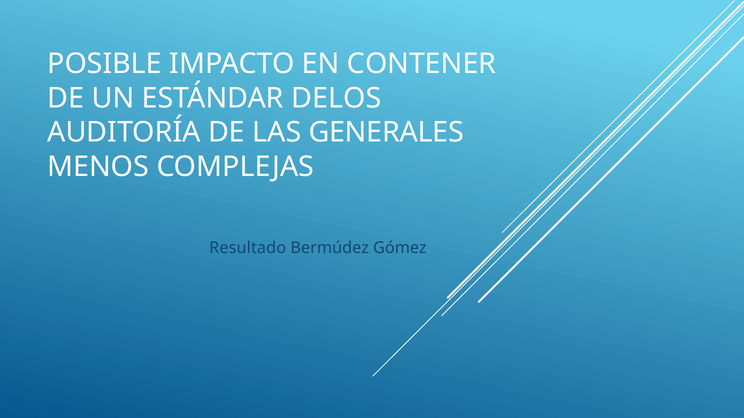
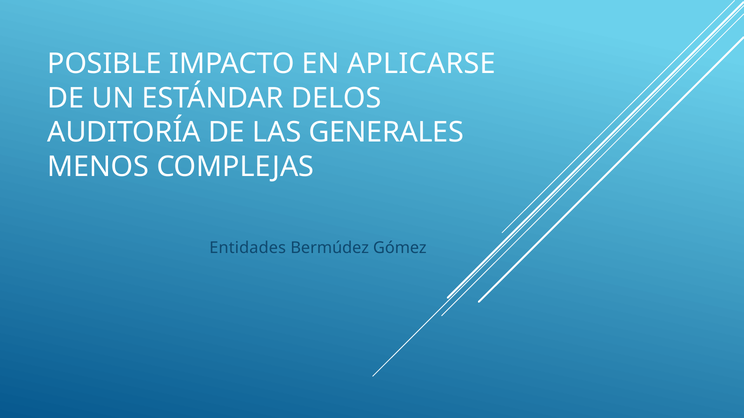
CONTENER: CONTENER -> APLICARSE (421, 64)
Resultado: Resultado -> Entidades (248, 248)
